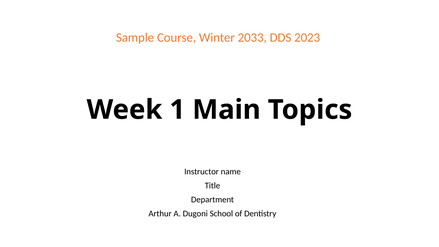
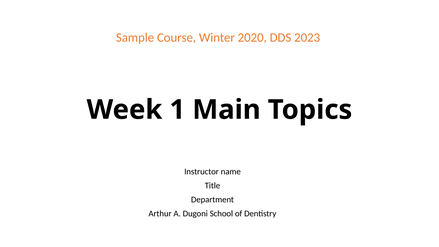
2033: 2033 -> 2020 (252, 38)
